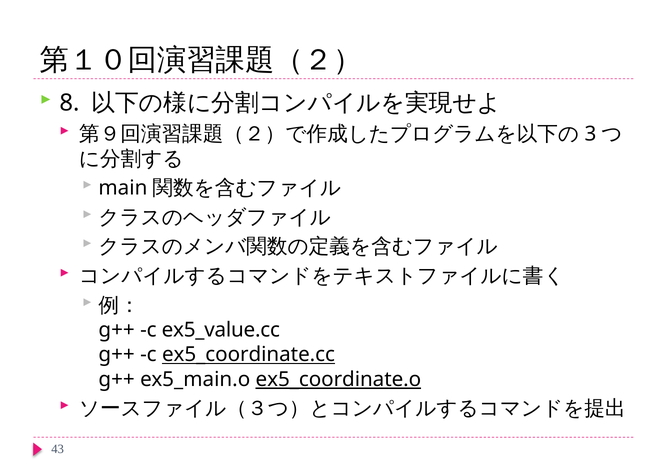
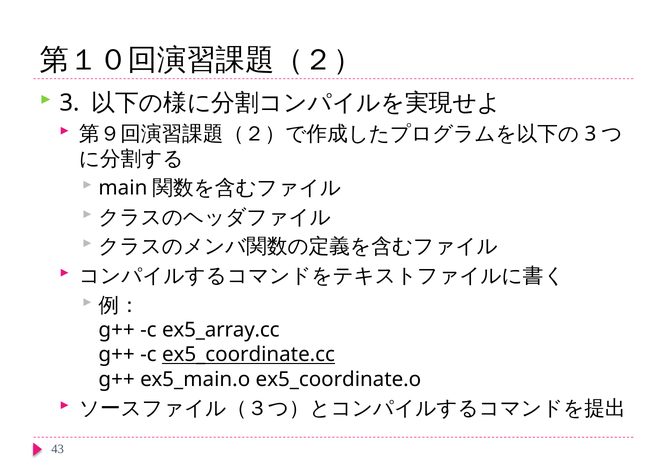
8: 8 -> 3 (69, 103)
ex5_value.cc: ex5_value.cc -> ex5_array.cc (221, 330)
ex5_coordinate.o underline: present -> none (338, 380)
